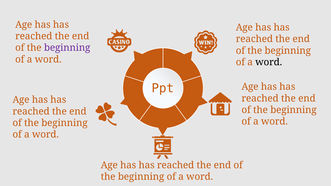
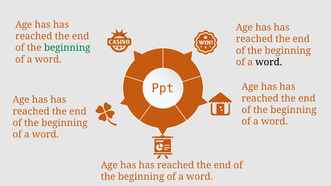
beginning colour: purple -> green (67, 48)
